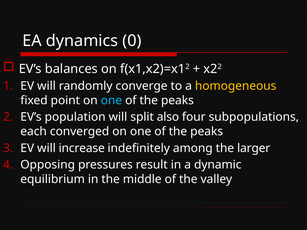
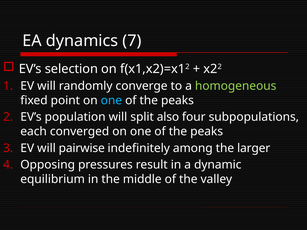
0: 0 -> 7 (132, 41)
balances: balances -> selection (71, 69)
homogeneous colour: yellow -> light green (236, 86)
increase: increase -> pairwise (82, 148)
